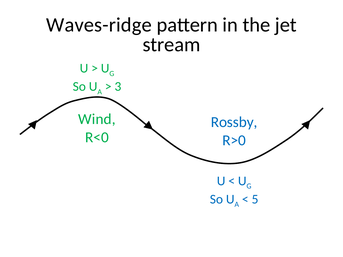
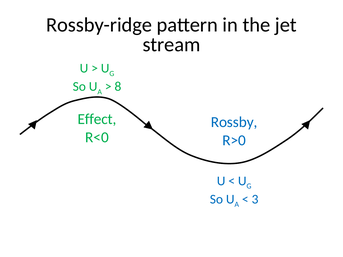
Waves-ridge: Waves-ridge -> Rossby-ridge (99, 25)
3: 3 -> 8 (118, 87)
Wind: Wind -> Effect (97, 119)
5: 5 -> 3 (255, 199)
